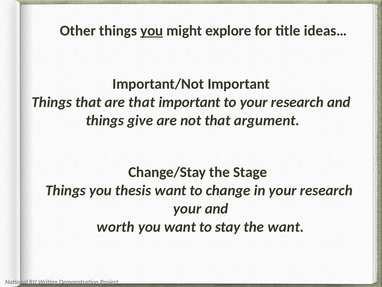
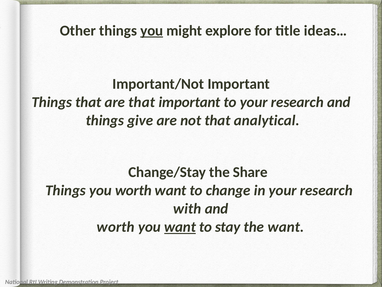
argument: argument -> analytical (267, 120)
Stage: Stage -> Share (250, 172)
you thesis: thesis -> worth (133, 190)
your: your -> with (187, 208)
want underline: none -> present (180, 227)
